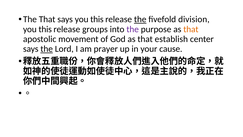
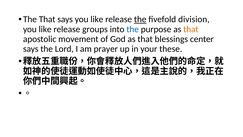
says you this: this -> like (97, 19)
this: this -> like (45, 29)
the colour: purple -> blue (133, 29)
establish: establish -> blessings (171, 39)
the underline: present -> none (47, 49)
cause: cause -> these (171, 49)
